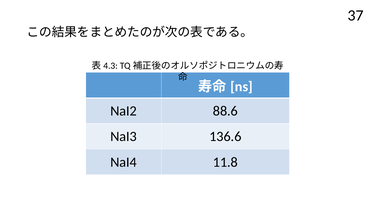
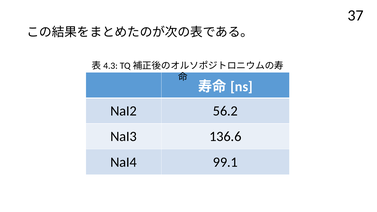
88.6: 88.6 -> 56.2 (225, 111)
11.8: 11.8 -> 99.1 (225, 162)
